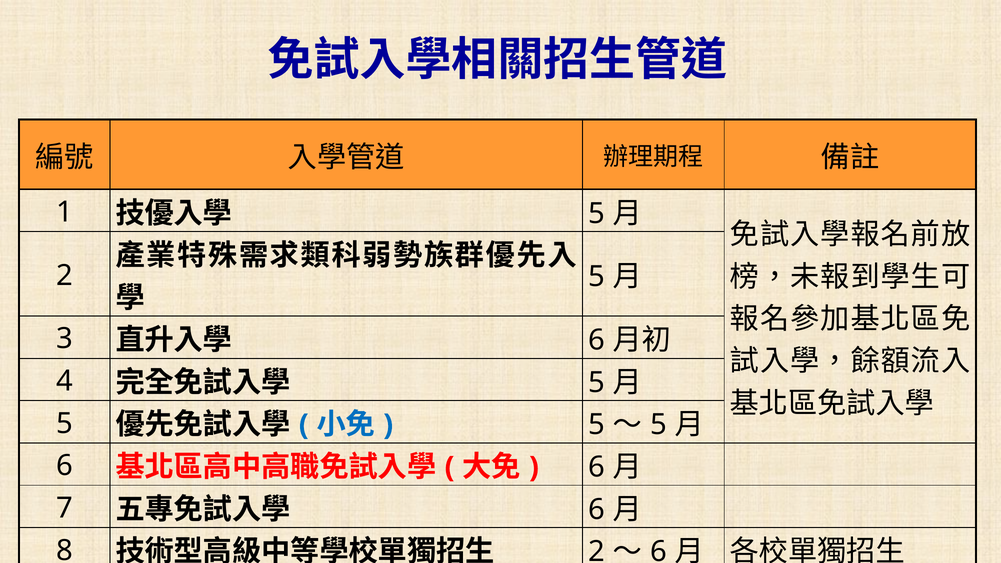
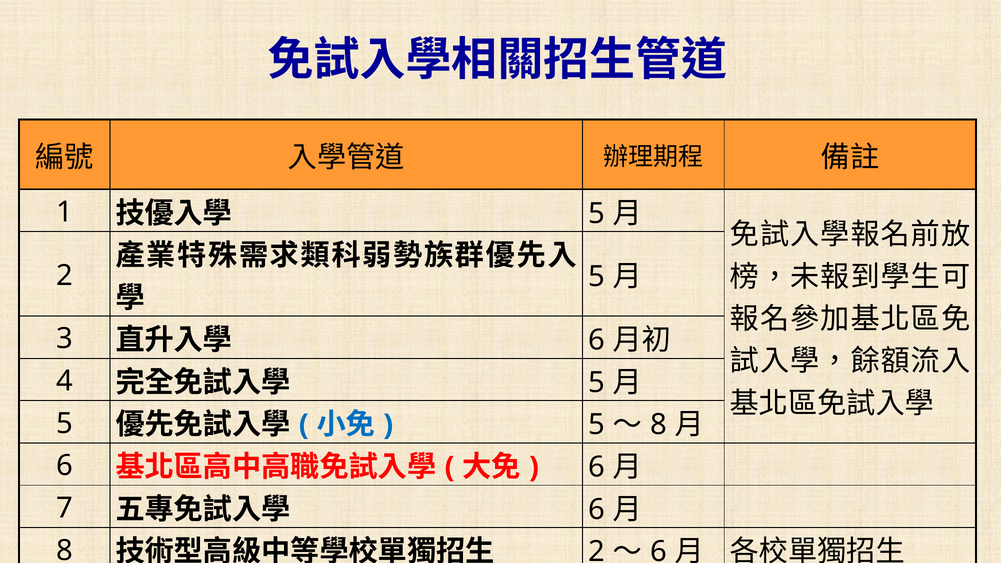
5: 5 -> 8 (659, 425)
